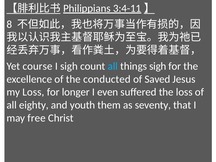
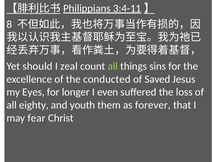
course: course -> should (37, 66)
I sigh: sigh -> zeal (69, 66)
all colour: light blue -> light green (113, 66)
things sigh: sigh -> sins (158, 66)
my Loss: Loss -> Eyes (33, 92)
seventy: seventy -> forever (153, 105)
free: free -> fear (37, 118)
